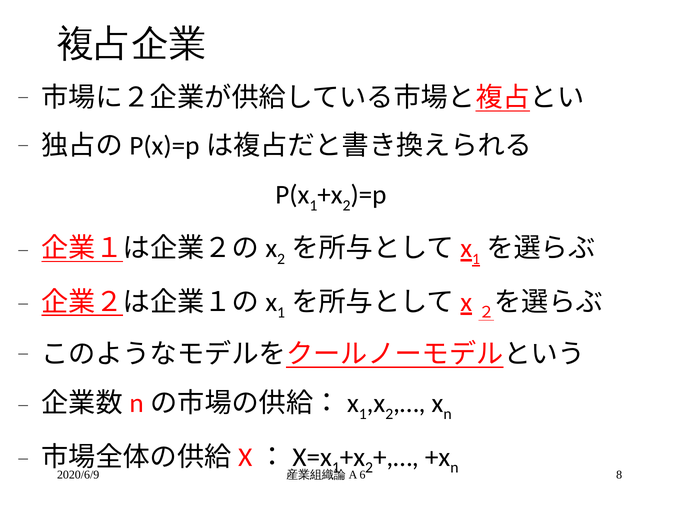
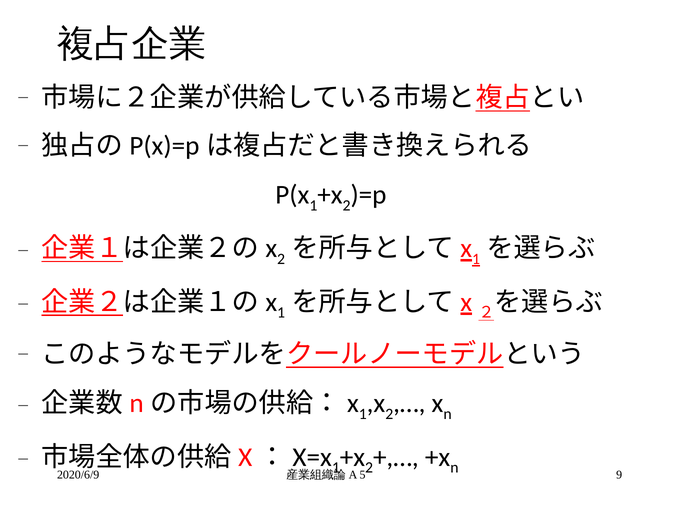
8: 8 -> 9 (619, 475)
6: 6 -> 5 (363, 475)
